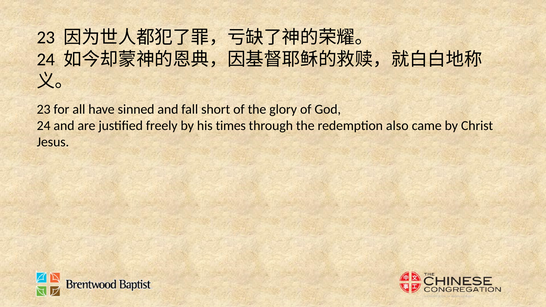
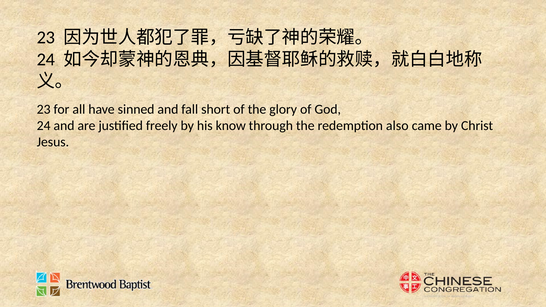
times: times -> know (231, 126)
